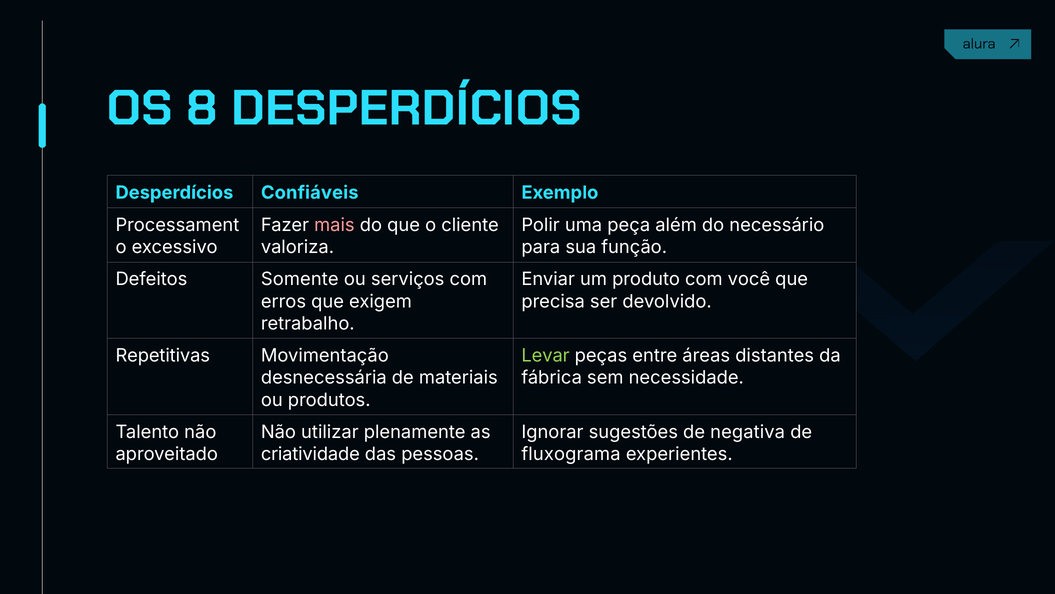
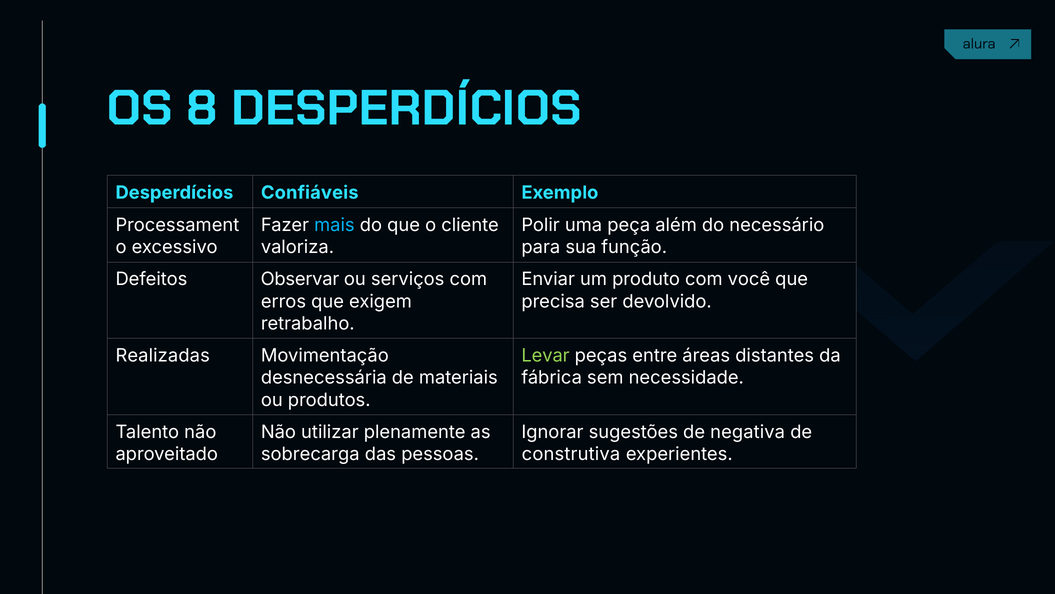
mais colour: pink -> light blue (334, 225)
Somente: Somente -> Observar (300, 279)
Repetitivas: Repetitivas -> Realizadas (163, 355)
criatividade: criatividade -> sobrecarga (310, 454)
fluxograma: fluxograma -> construtiva (571, 454)
